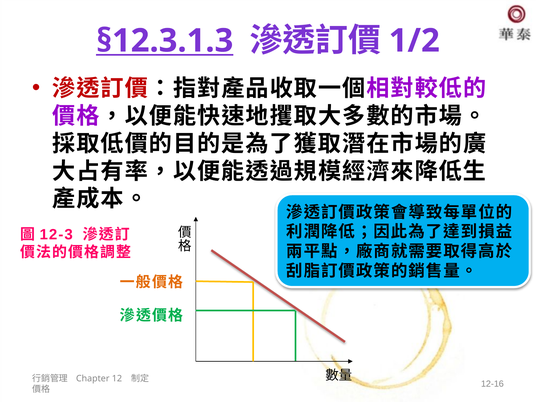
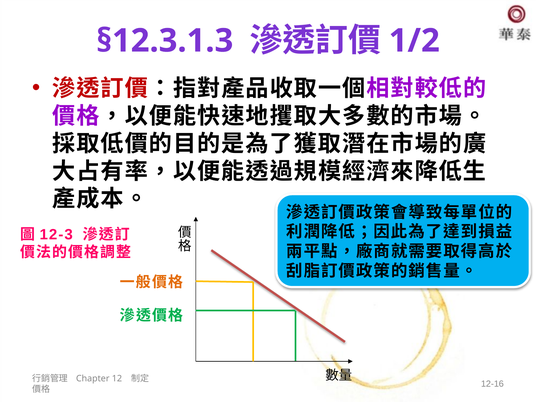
§12.3.1.3 underline: present -> none (165, 41)
